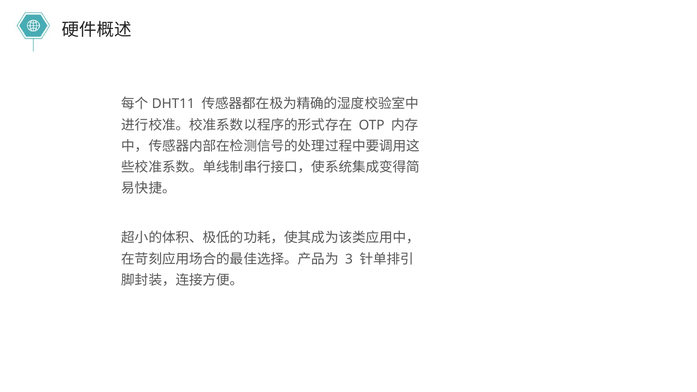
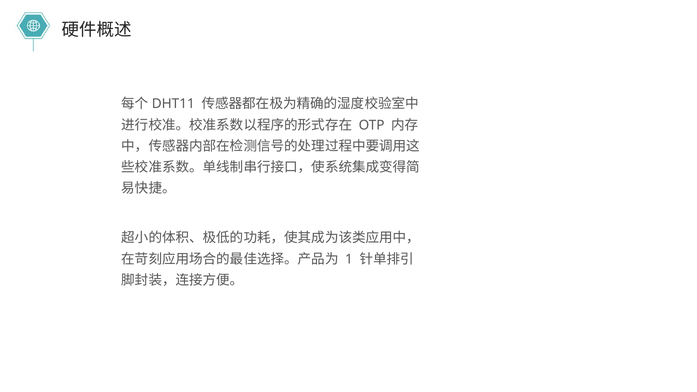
3: 3 -> 1 (349, 259)
